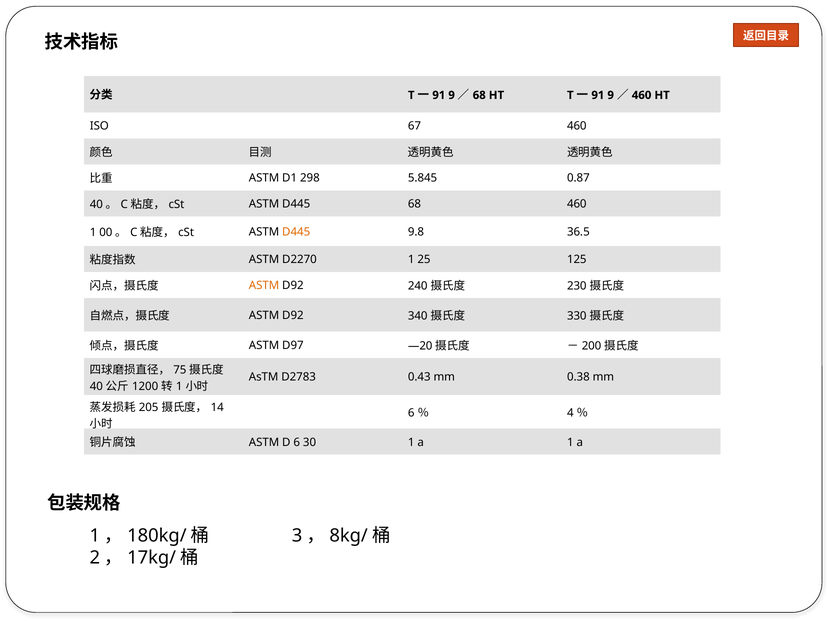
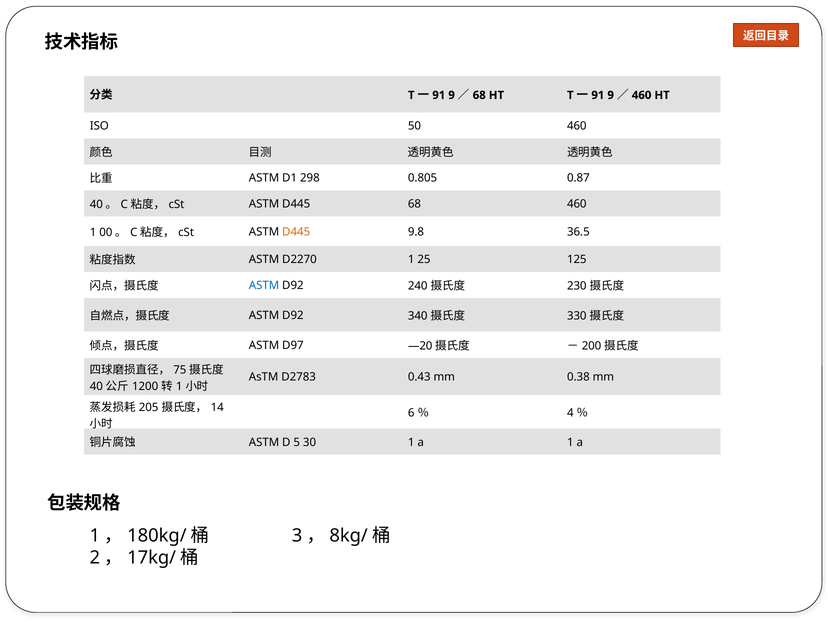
67: 67 -> 50 (414, 126)
5.845: 5.845 -> 0.805 (423, 178)
ASTM colour: orange -> blue (264, 286)
D 6: 6 -> 5 (297, 442)
